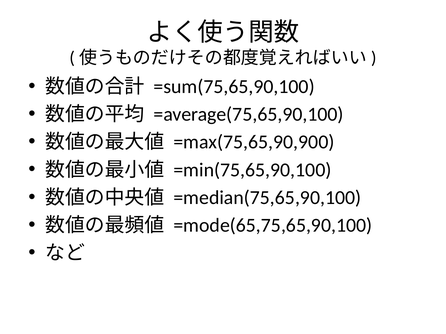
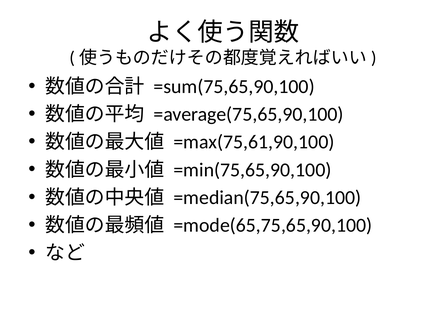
=max(75,65,90,900: =max(75,65,90,900 -> =max(75,61,90,100 (254, 142)
